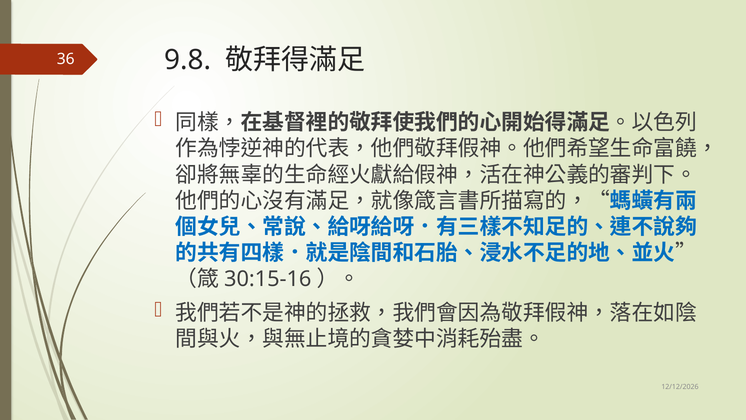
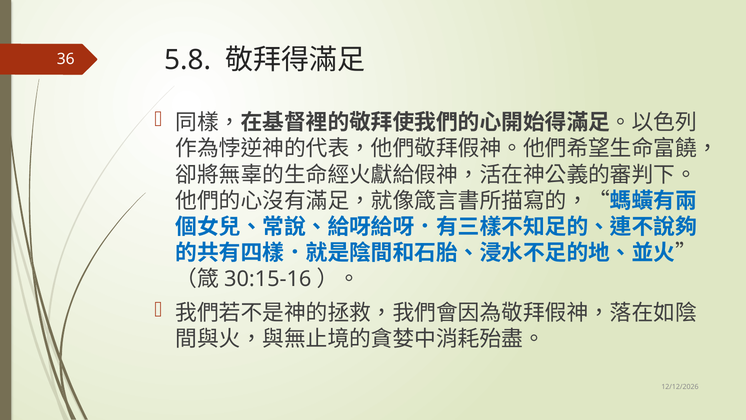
9.8: 9.8 -> 5.8 (188, 60)
